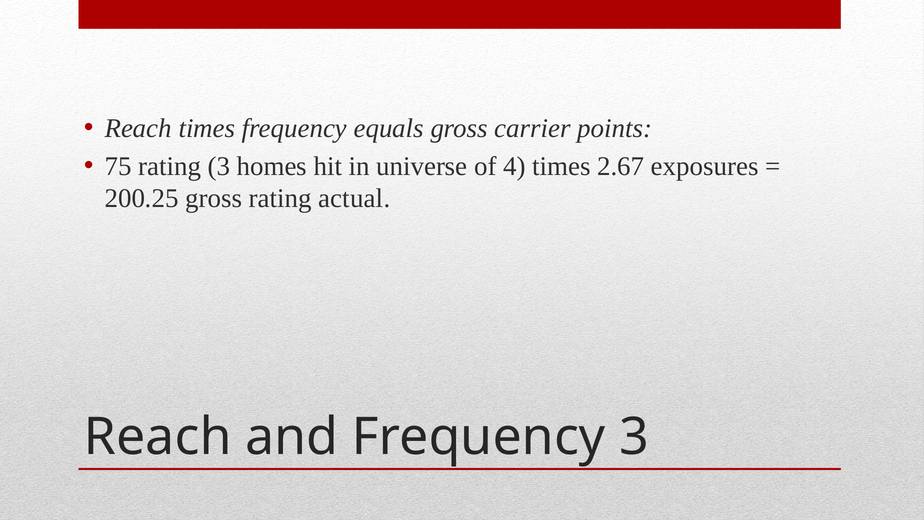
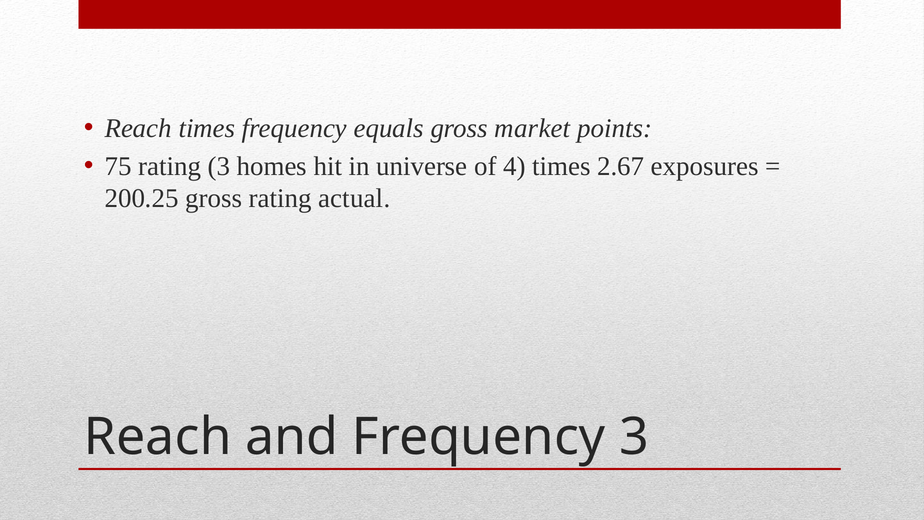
carrier: carrier -> market (532, 128)
